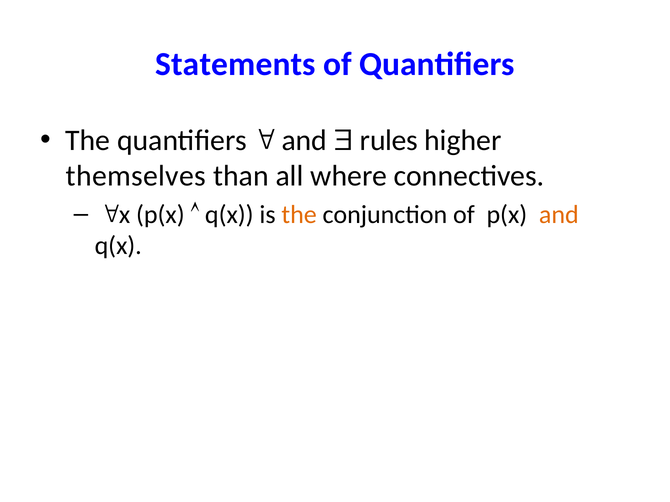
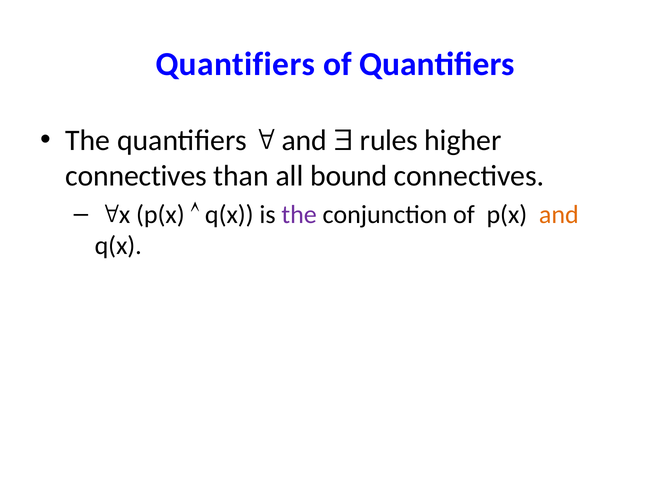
Statements: Statements -> Quantifiers (235, 64)
themselves: themselves -> connectives (136, 176)
where: where -> bound (349, 176)
the colour: orange -> purple (299, 215)
